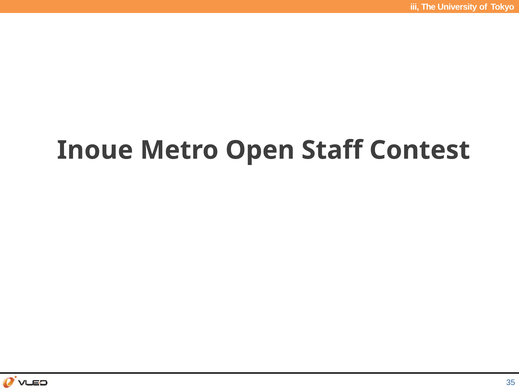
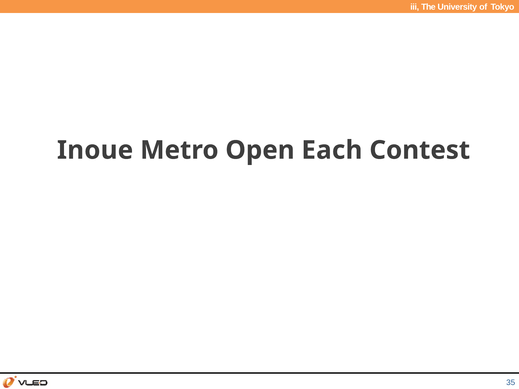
Staff: Staff -> Each (332, 150)
